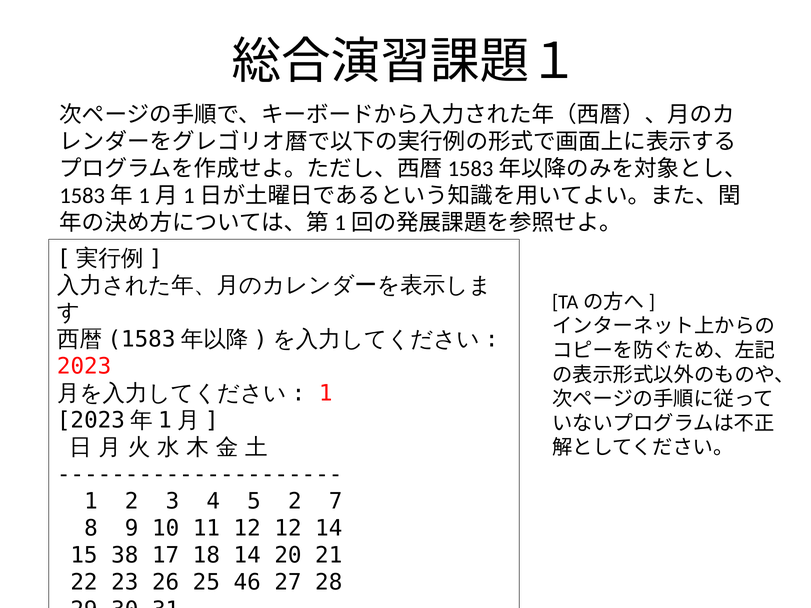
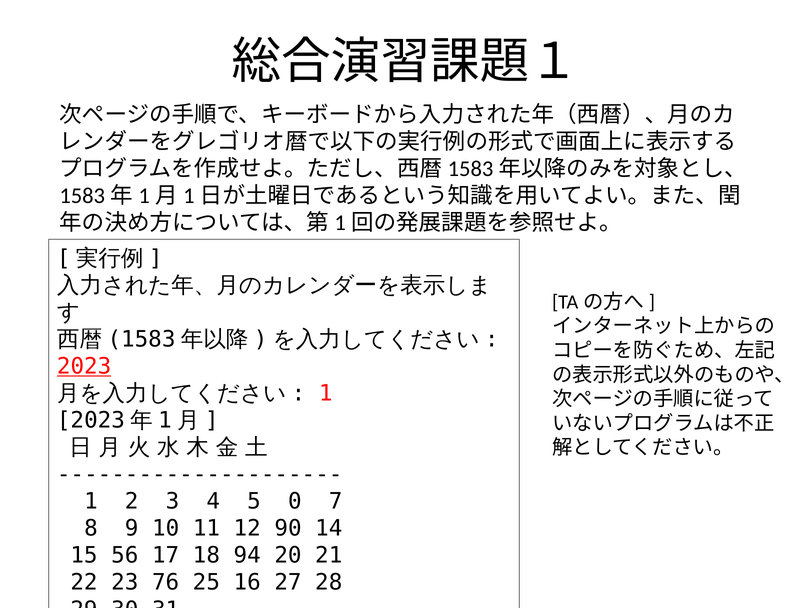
2023 underline: none -> present (84, 366)
5 2: 2 -> 0 (295, 502)
12 12: 12 -> 90 (288, 529)
38: 38 -> 56 (125, 556)
18 14: 14 -> 94 (247, 556)
26: 26 -> 76 (166, 583)
46: 46 -> 16 (247, 583)
